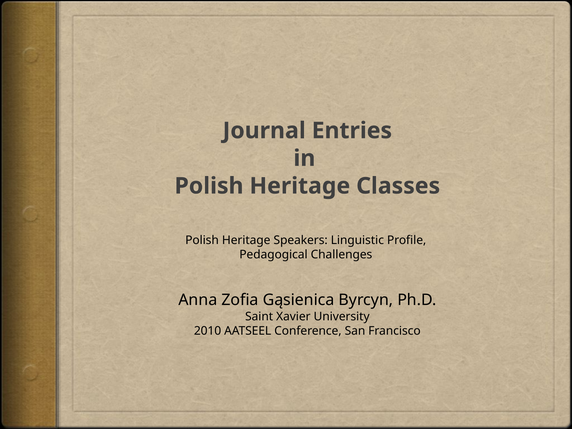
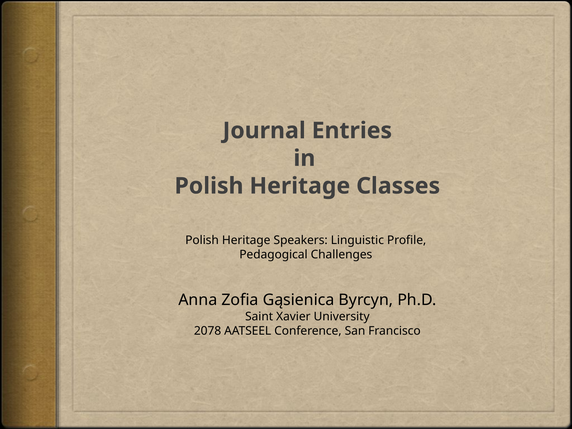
2010: 2010 -> 2078 (208, 331)
